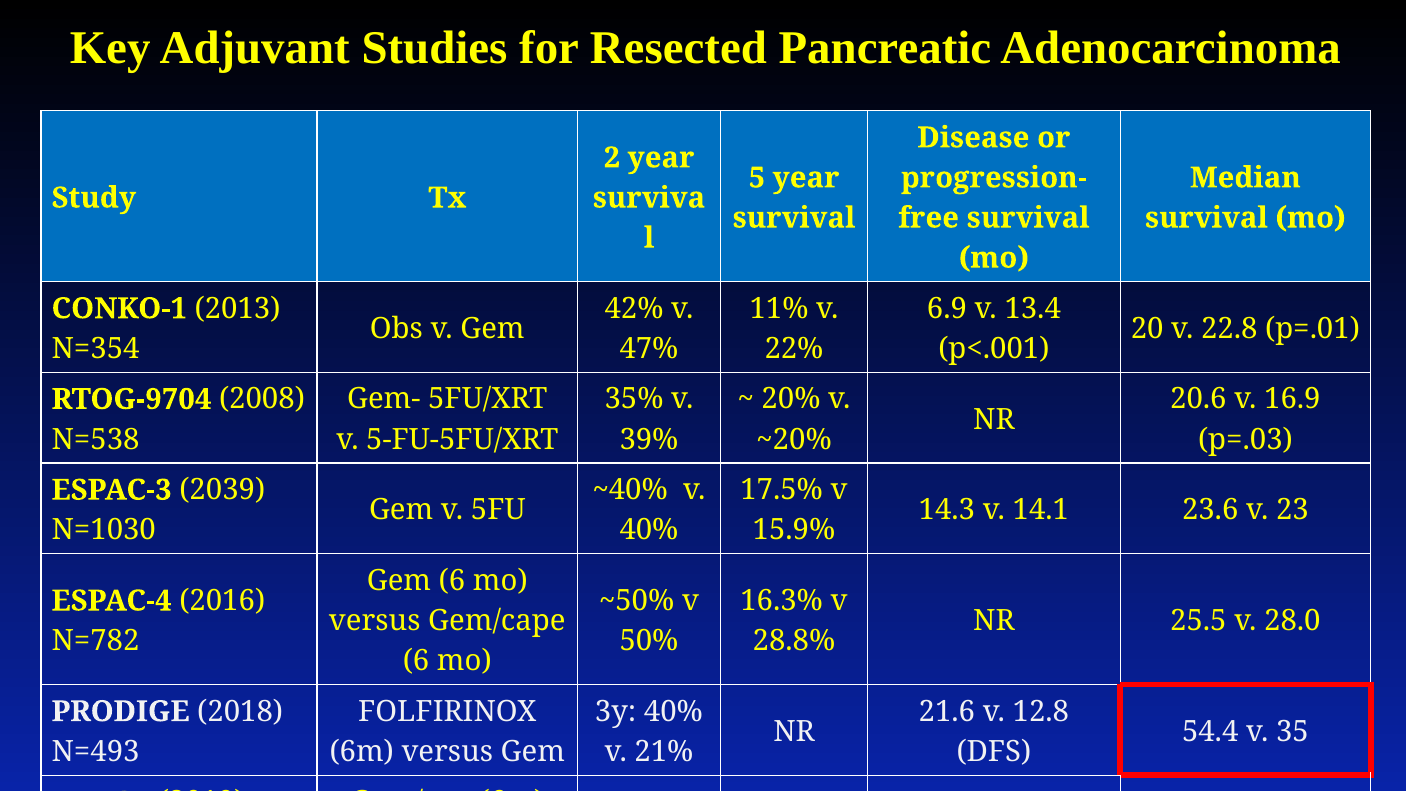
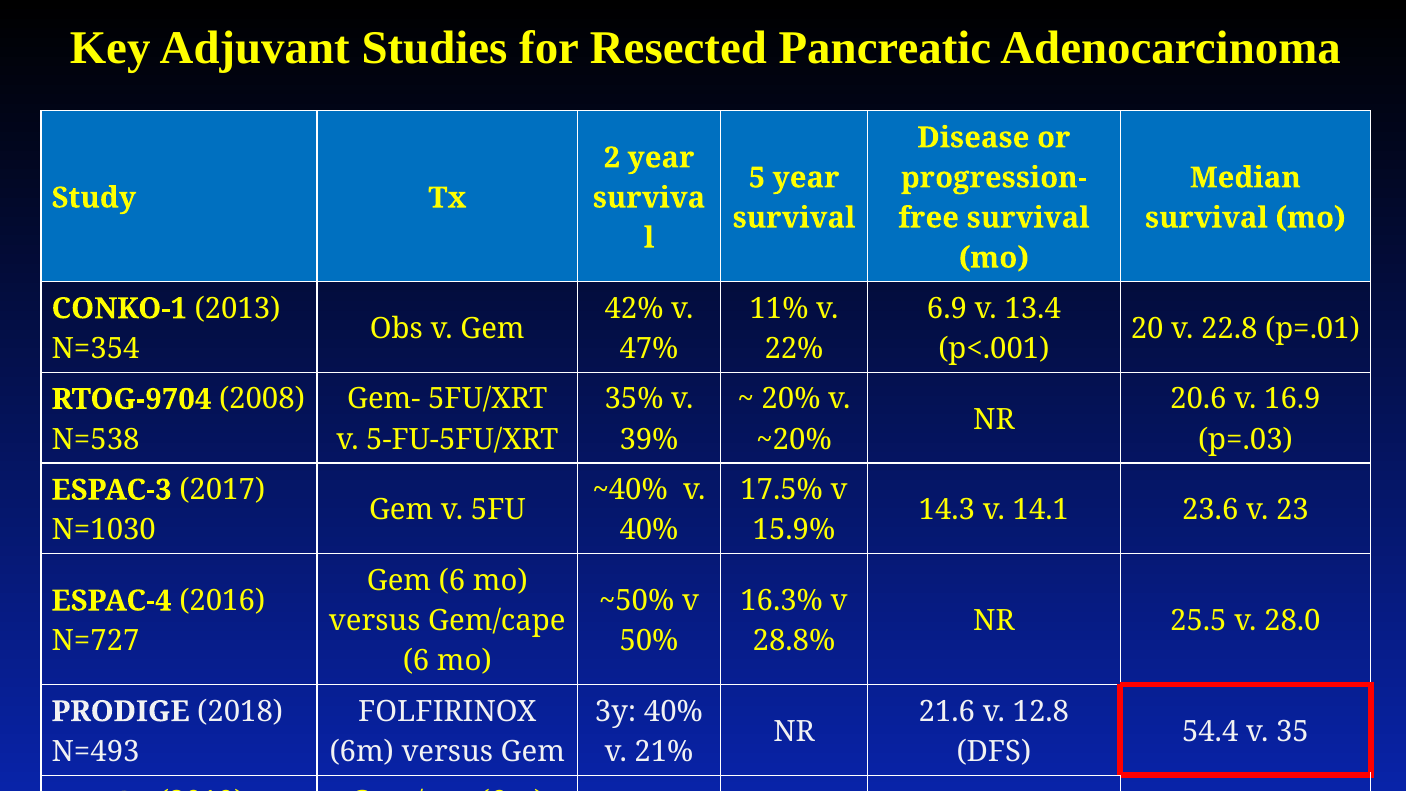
2039: 2039 -> 2017 (222, 490)
N=782: N=782 -> N=727 (96, 641)
